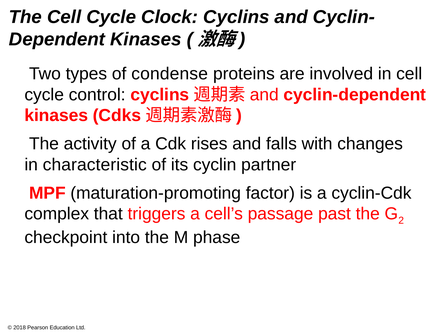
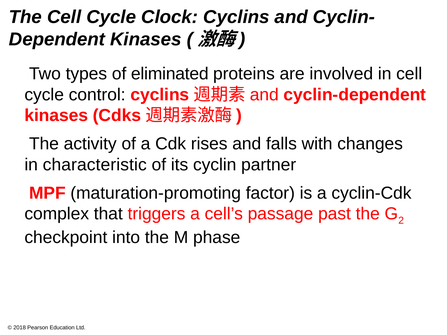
condense: condense -> eliminated (170, 74)
